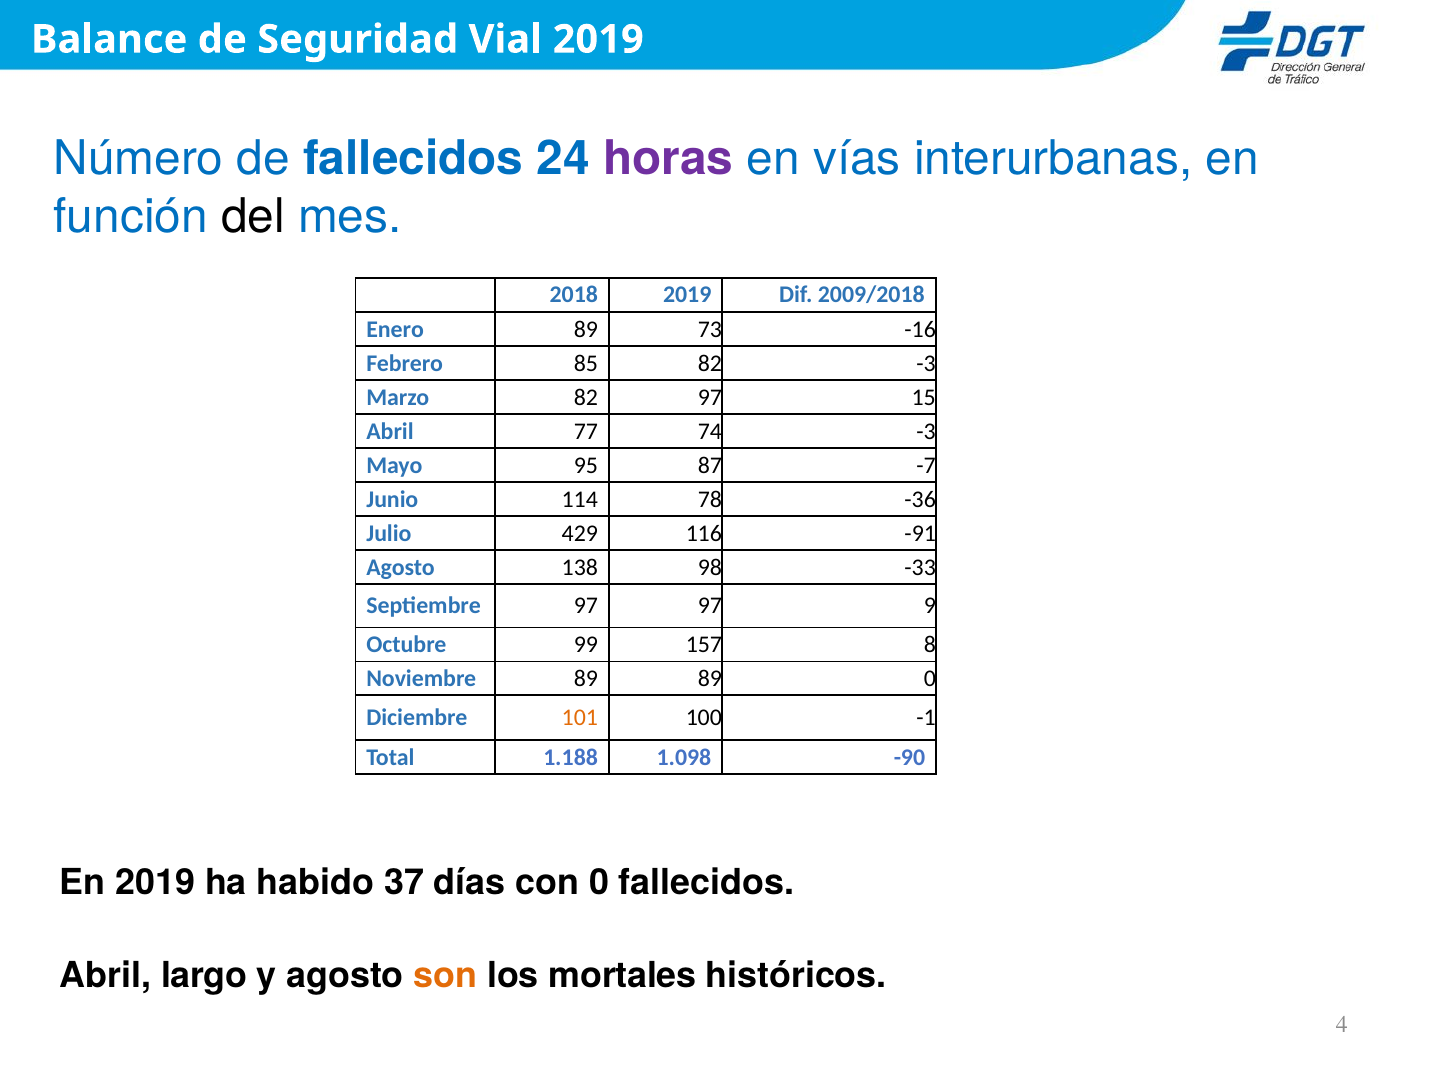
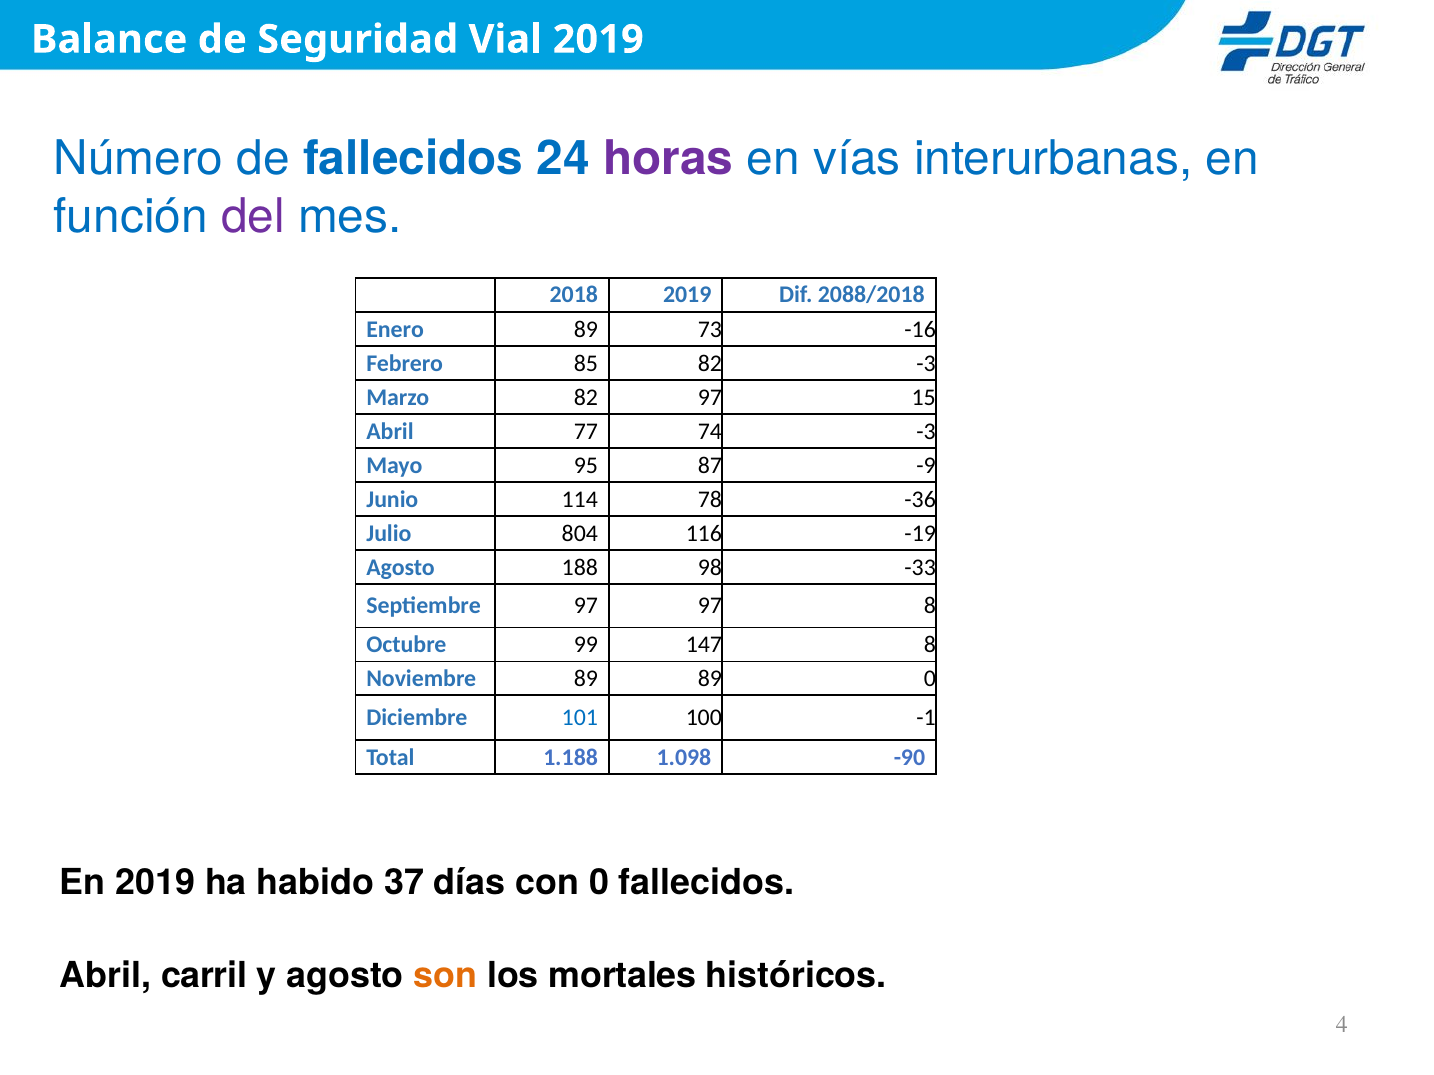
del colour: black -> purple (253, 216)
2009/2018: 2009/2018 -> 2088/2018 (871, 295)
-7: -7 -> -9 (926, 465)
429: 429 -> 804 (580, 534)
-91: -91 -> -19 (920, 534)
138: 138 -> 188 (580, 568)
97 9: 9 -> 8 (930, 606)
157: 157 -> 147 (704, 645)
101 colour: orange -> blue (580, 718)
largo: largo -> carril (204, 976)
